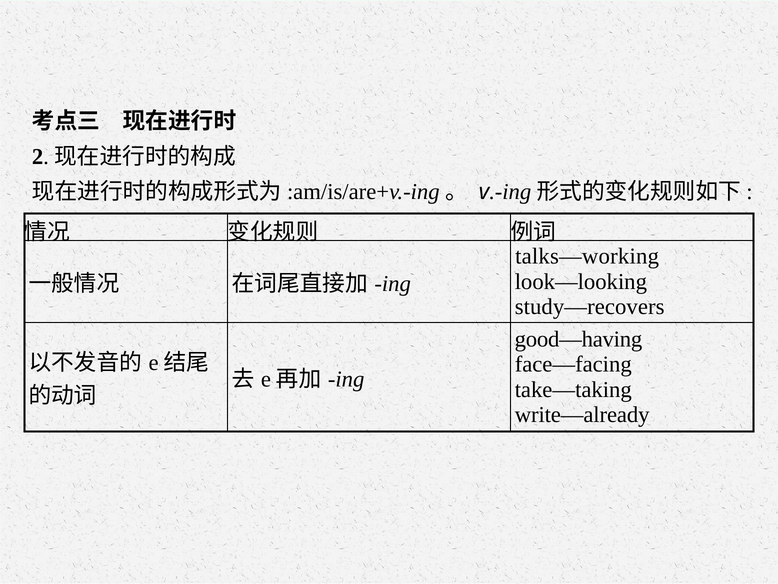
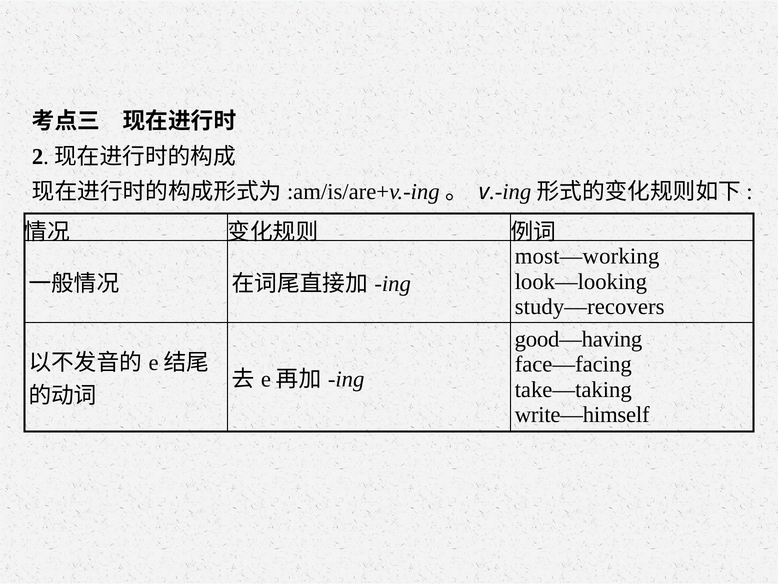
talks—working: talks—working -> most—working (587, 256)
write—already: write—already -> write—himself (582, 414)
